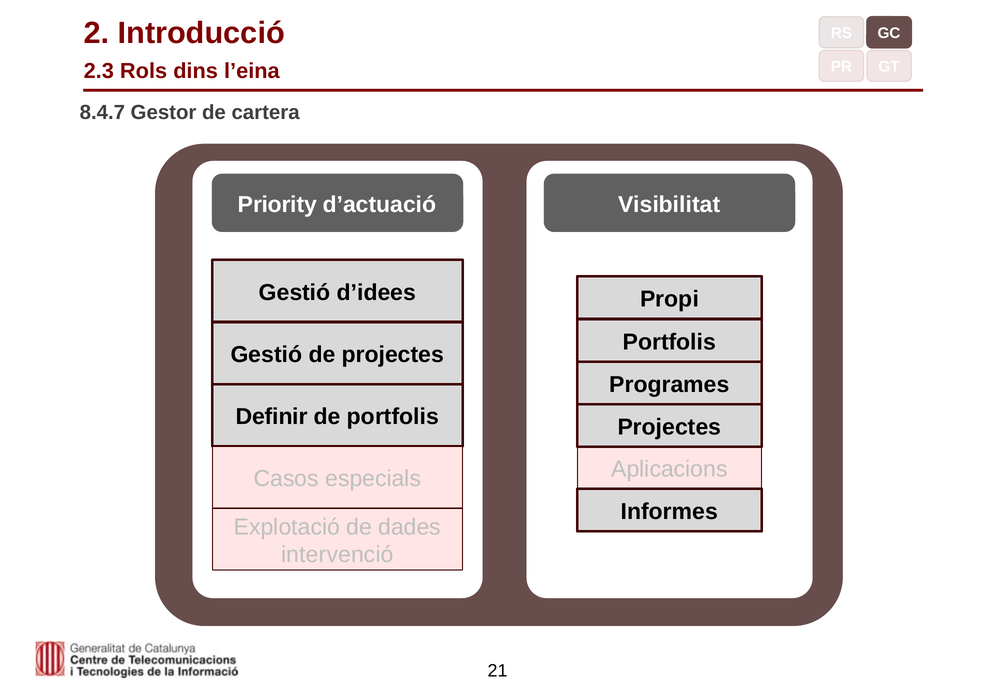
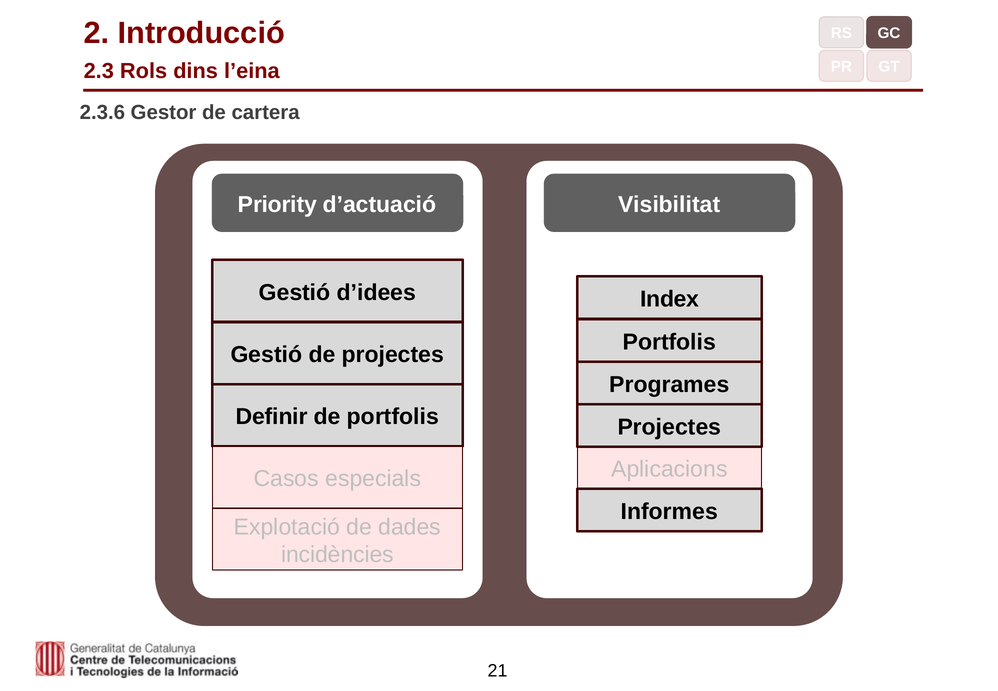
8.4.7: 8.4.7 -> 2.3.6 (102, 113)
Propi: Propi -> Index (670, 299)
intervenció: intervenció -> incidències (338, 555)
